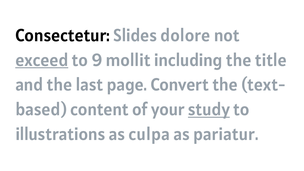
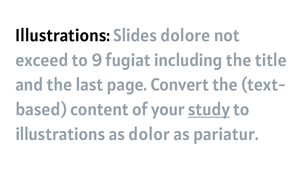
Consectetur: Consectetur -> Illustrations (63, 35)
exceed underline: present -> none (42, 60)
mollit: mollit -> fugiat (128, 60)
culpa: culpa -> dolor (149, 134)
